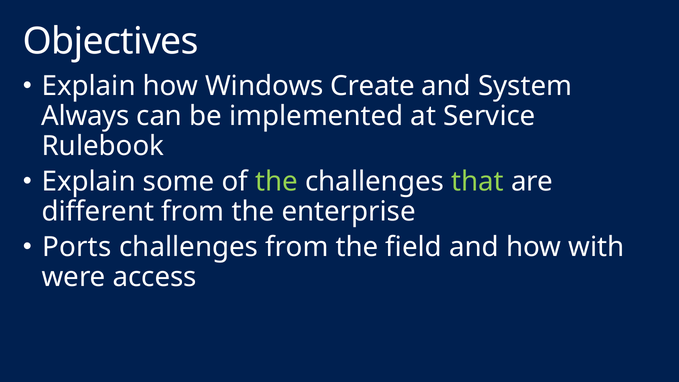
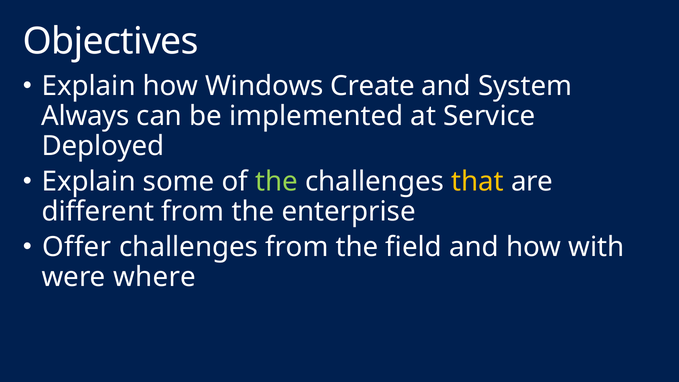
Rulebook: Rulebook -> Deployed (103, 146)
that colour: light green -> yellow (477, 182)
Ports: Ports -> Offer (77, 247)
access: access -> where (155, 277)
